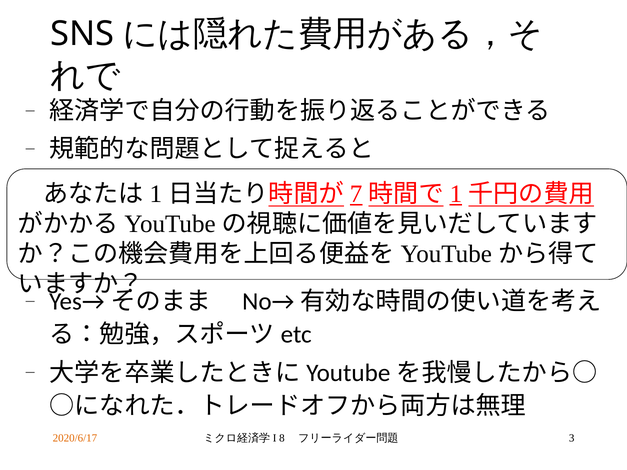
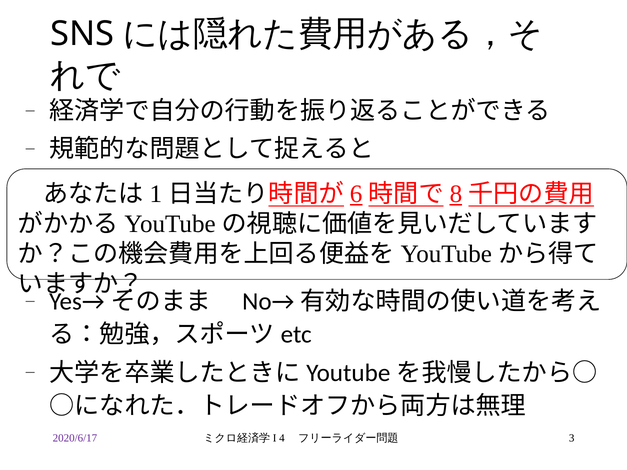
7: 7 -> 6 (356, 194)
1: 1 -> 8 (456, 194)
2020/6/17 colour: orange -> purple (75, 439)
8: 8 -> 4 (282, 439)
